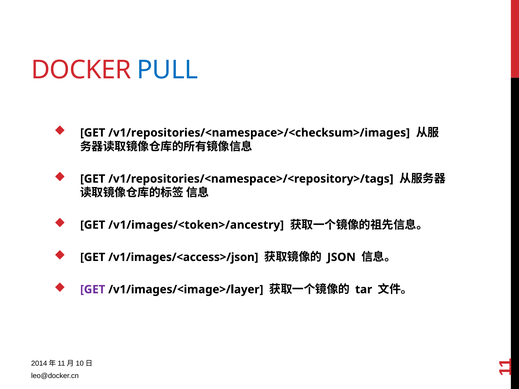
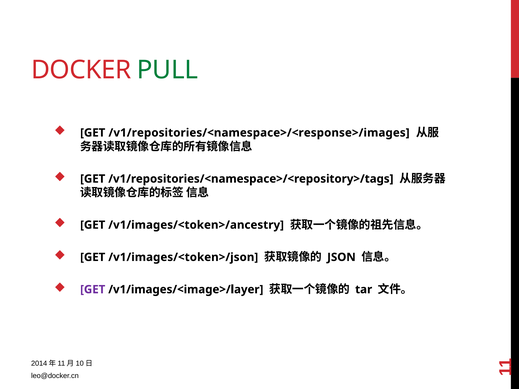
PULL colour: blue -> green (167, 70)
/v1/repositories/<namespace>/<checksum>/images: /v1/repositories/<namespace>/<checksum>/images -> /v1/repositories/<namespace>/<response>/images (259, 133)
/v1/images/<access>/json: /v1/images/<access>/json -> /v1/images/<token>/json (183, 257)
